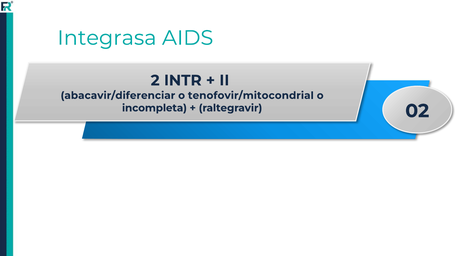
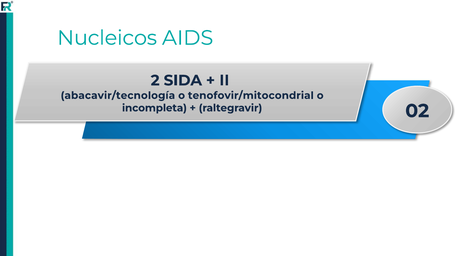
Integrasa: Integrasa -> Nucleicos (107, 38)
INTR: INTR -> SIDA (183, 80)
abacavir/diferenciar: abacavir/diferenciar -> abacavir/tecnología (118, 95)
